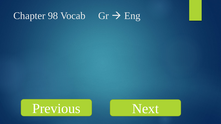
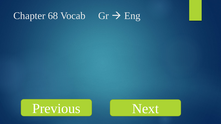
98: 98 -> 68 (53, 16)
